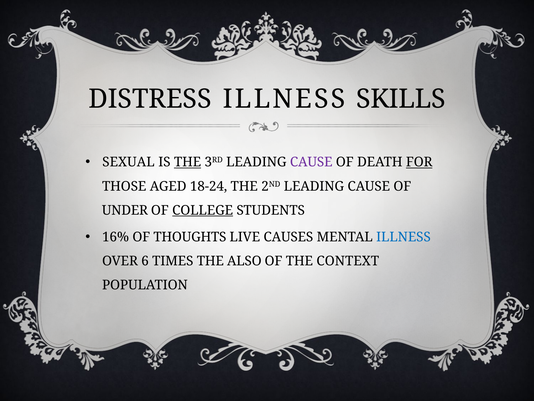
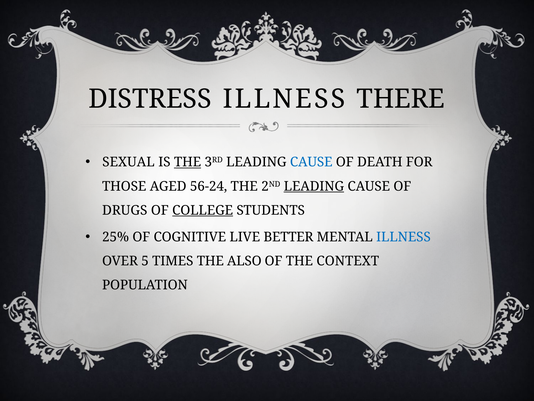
SKILLS: SKILLS -> THERE (401, 99)
CAUSE colour: purple -> blue (311, 162)
FOR underline: present -> none (419, 162)
18-24: 18-24 -> 56-24 (209, 186)
LEADING underline: none -> present (314, 186)
UNDER: UNDER -> DRUGS (125, 210)
16%: 16% -> 25% (116, 237)
THOUGHTS: THOUGHTS -> COGNITIVE (190, 237)
CAUSES: CAUSES -> BETTER (288, 237)
6: 6 -> 5 (145, 261)
